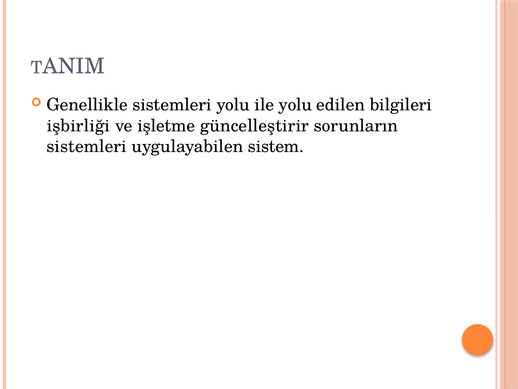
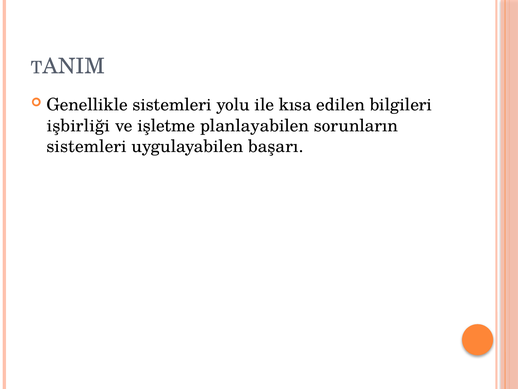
ile yolu: yolu -> kısa (295, 105)
güncelleştirir: güncelleştirir -> planlayabilen (255, 125)
sistem: sistem -> başarı (276, 146)
